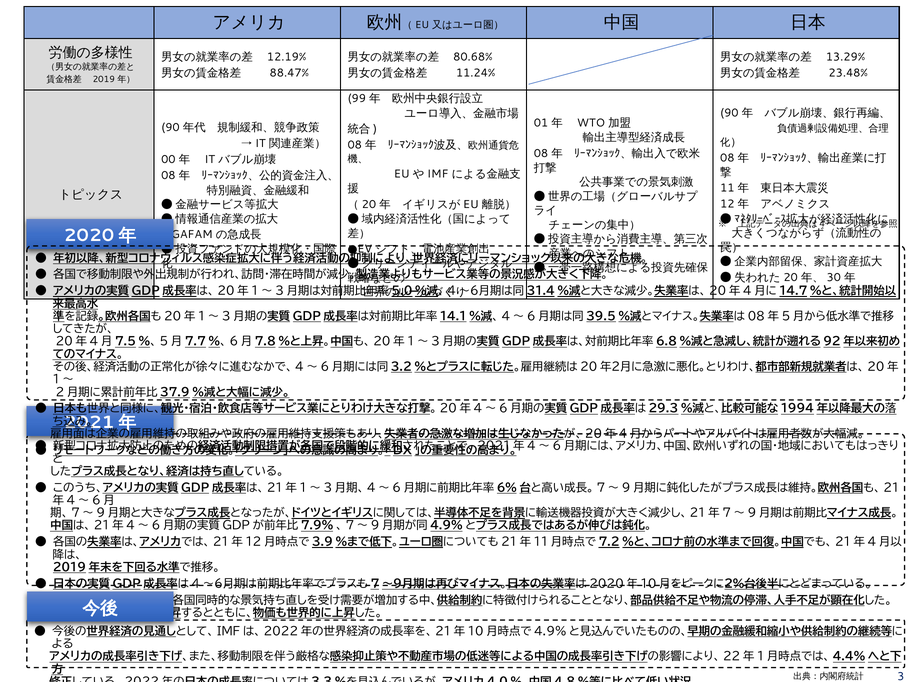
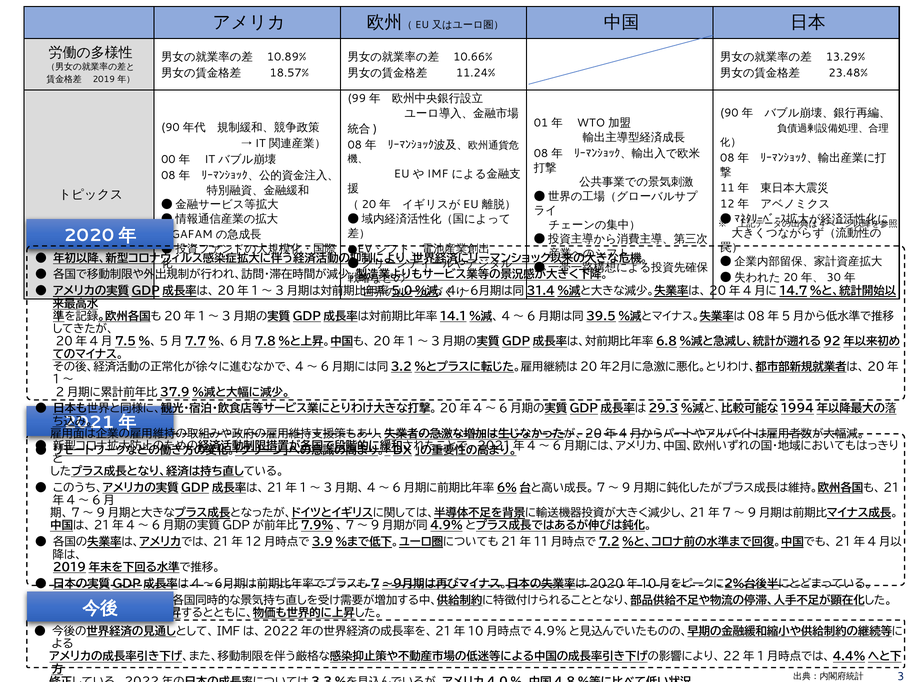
12.19%: 12.19% -> 10.89% (287, 57)
80.68%: 80.68% -> 10.66% (473, 57)
88.47%: 88.47% -> 18.57% (289, 73)
